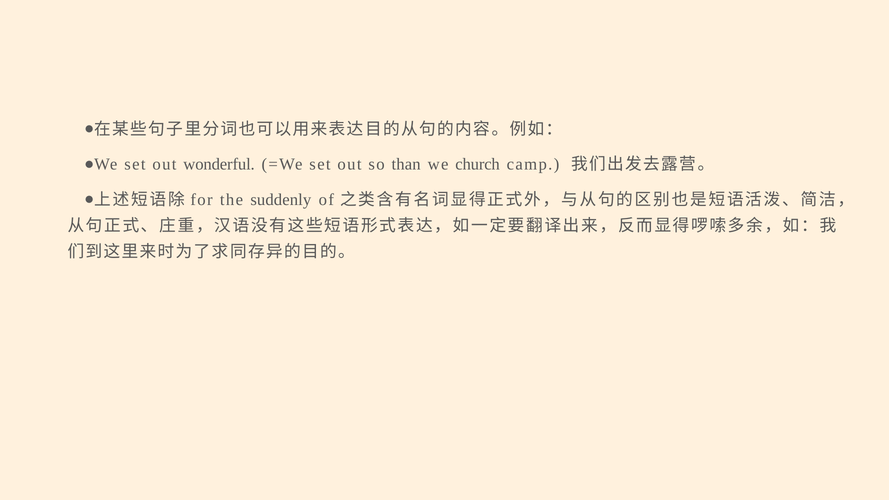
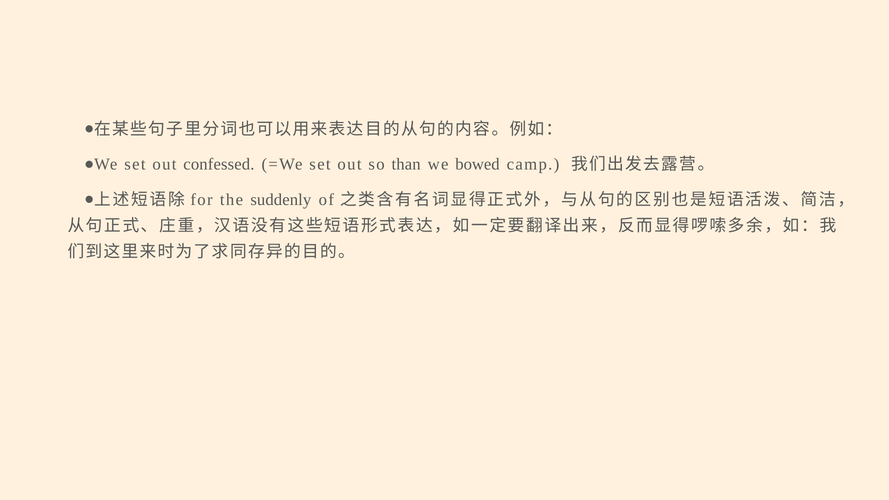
wonderful: wonderful -> confessed (219, 164)
church: church -> bowed (478, 164)
